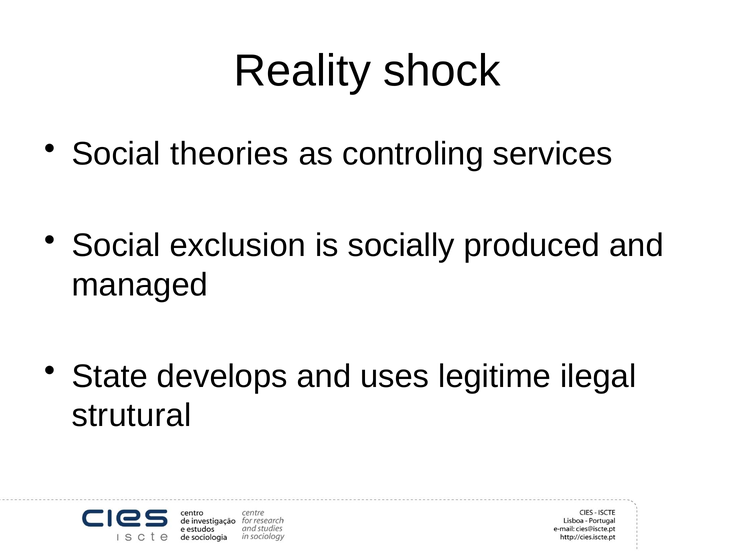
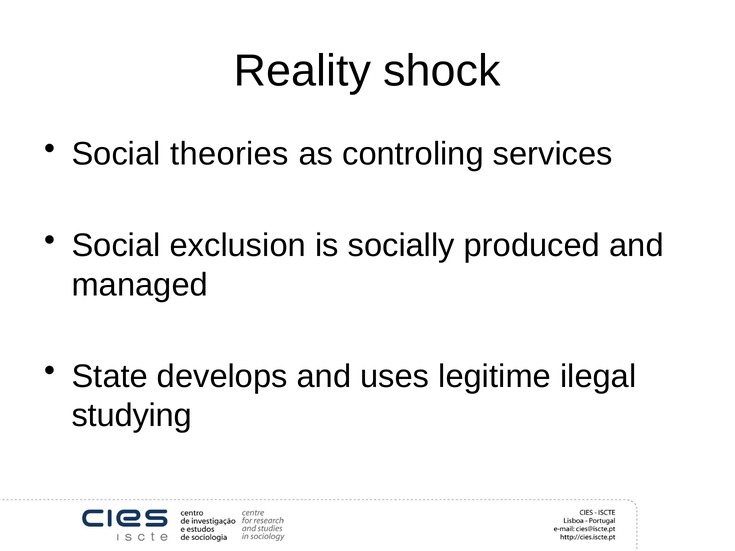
strutural: strutural -> studying (132, 416)
